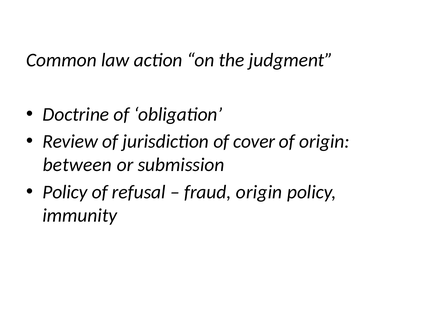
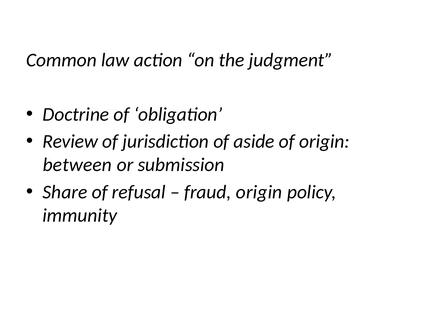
cover: cover -> aside (254, 142)
Policy: Policy -> Share (65, 192)
